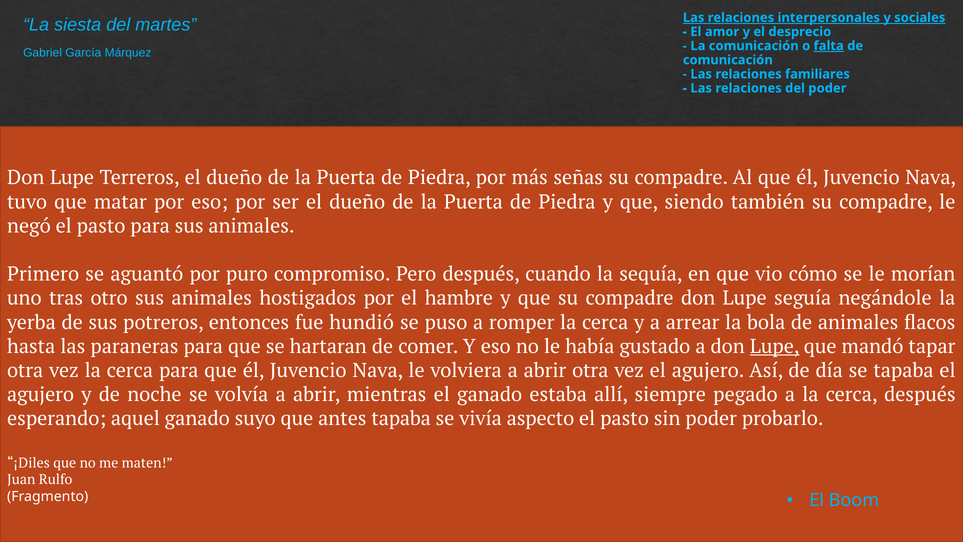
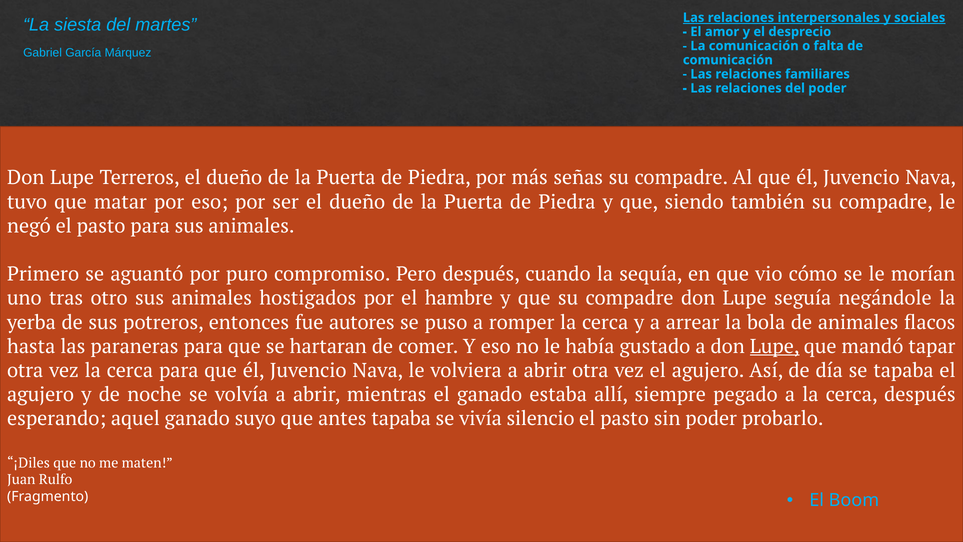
falta underline: present -> none (829, 46)
hundió: hundió -> autores (362, 322)
aspecto: aspecto -> silencio (541, 419)
